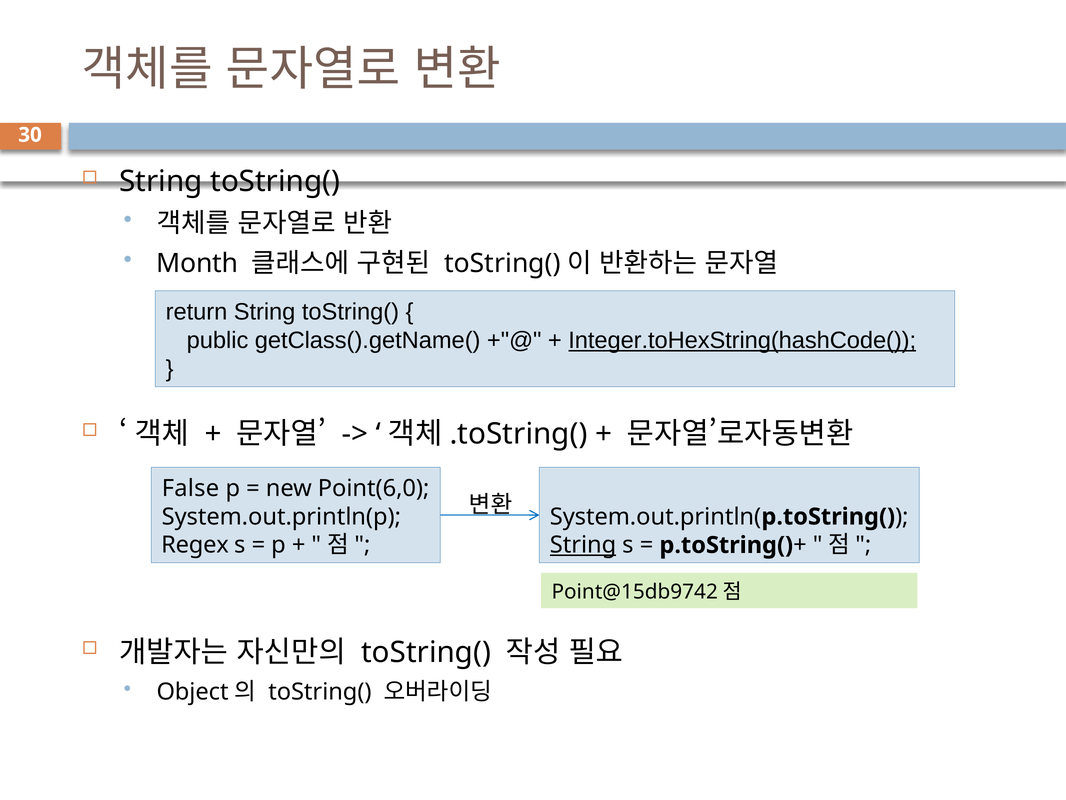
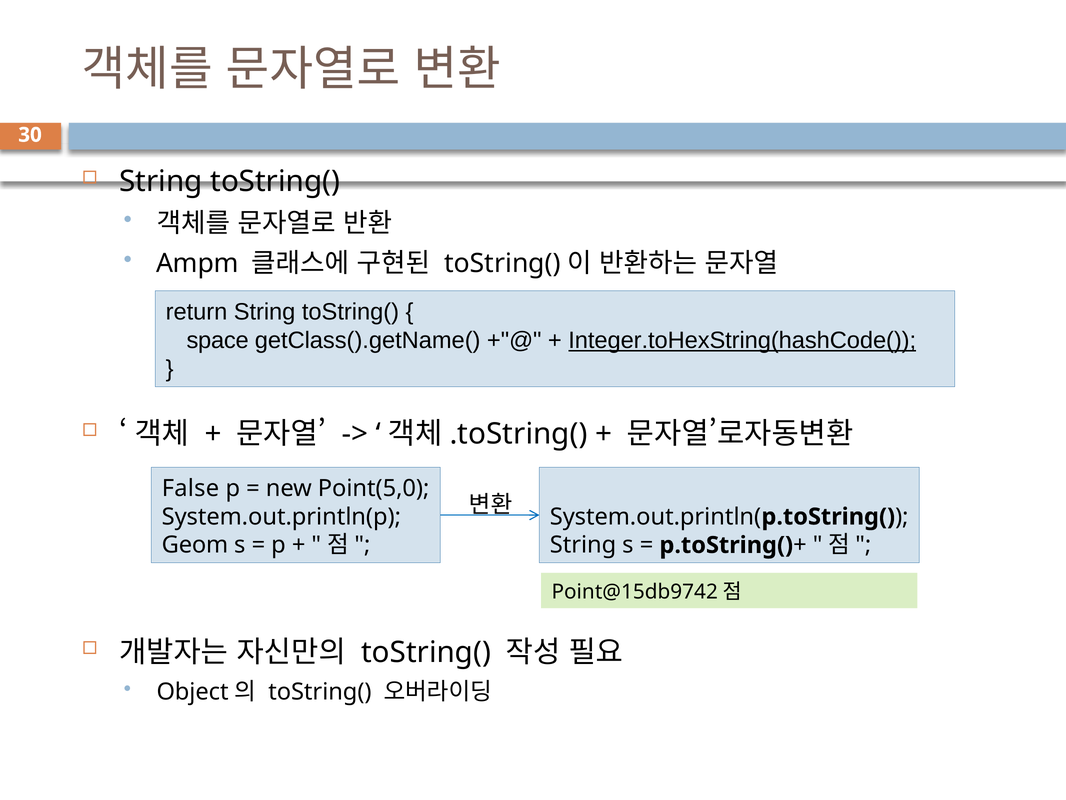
Month: Month -> Ampm (197, 263)
public: public -> space (218, 340)
Point(6,0: Point(6,0 -> Point(5,0 (374, 488)
Regex: Regex -> Geom (195, 545)
String underline: present -> none (583, 545)
